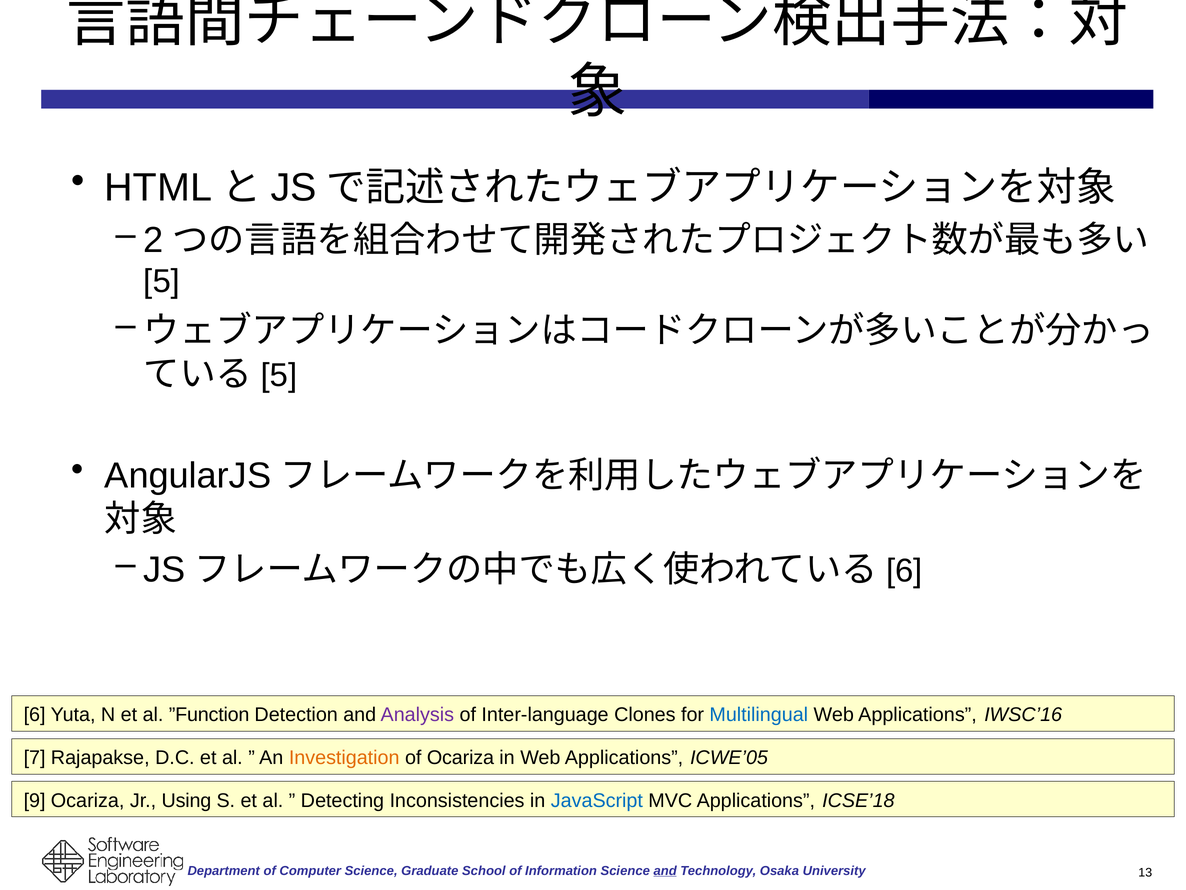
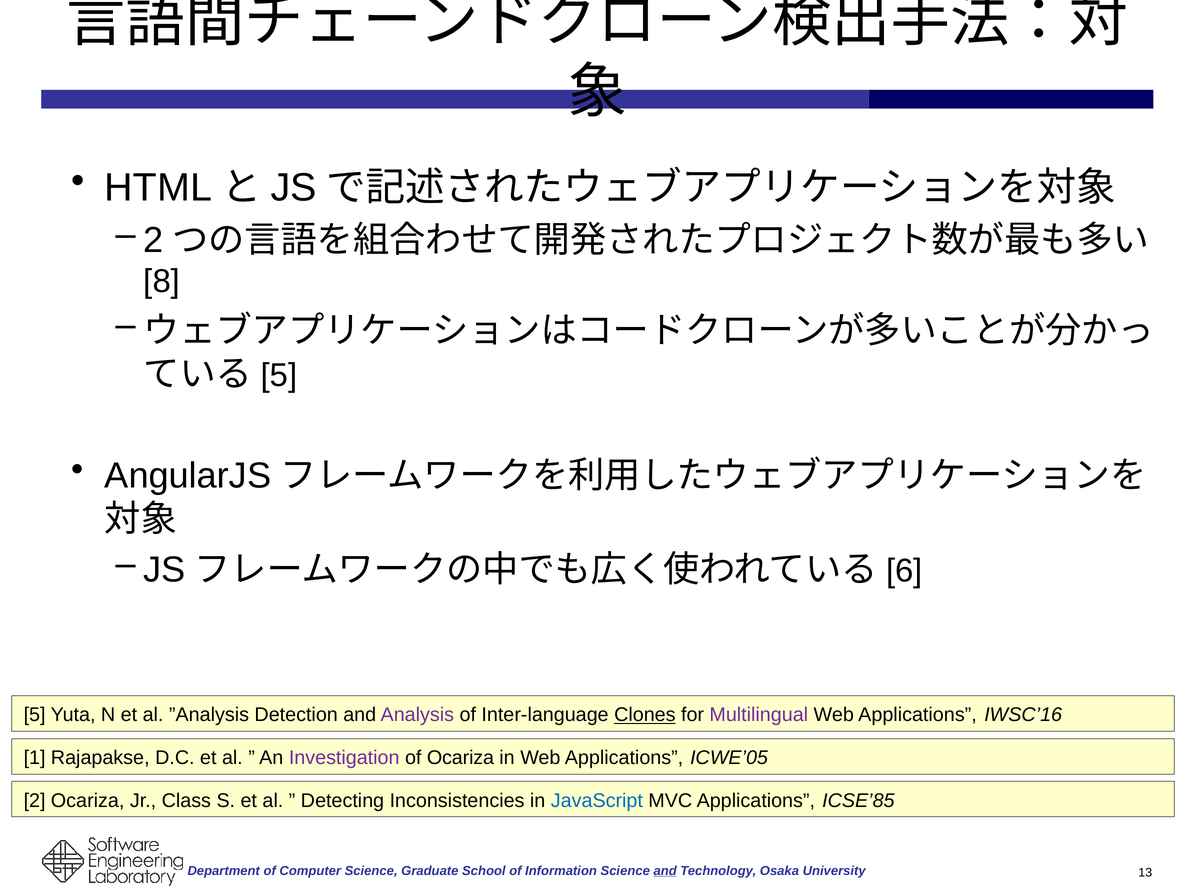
5: 5 -> 8 (162, 281)
6: 6 -> 5 (35, 715)
”Function: ”Function -> ”Analysis (209, 715)
Clones underline: none -> present (645, 715)
Multilingual colour: blue -> purple (759, 715)
7: 7 -> 1 (35, 757)
Investigation colour: orange -> purple (344, 757)
9: 9 -> 2 (35, 800)
Using: Using -> Class (186, 800)
ICSE’18: ICSE’18 -> ICSE’85 (858, 800)
